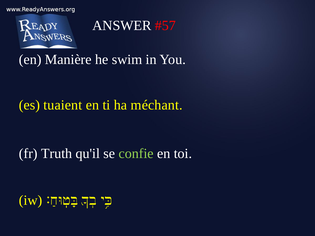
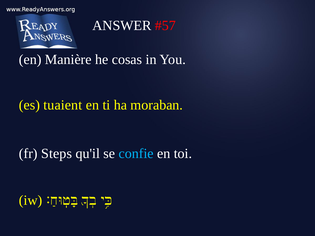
swim: swim -> cosas (127, 59)
méchant: méchant -> moraban (157, 105)
Truth: Truth -> Steps (57, 154)
confie colour: light green -> light blue (136, 154)
